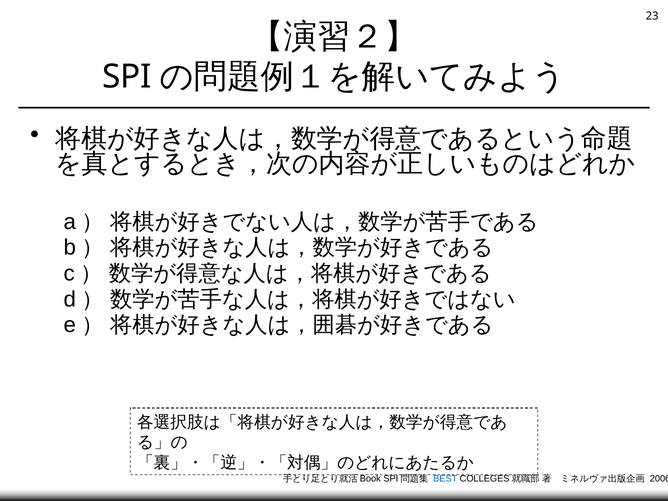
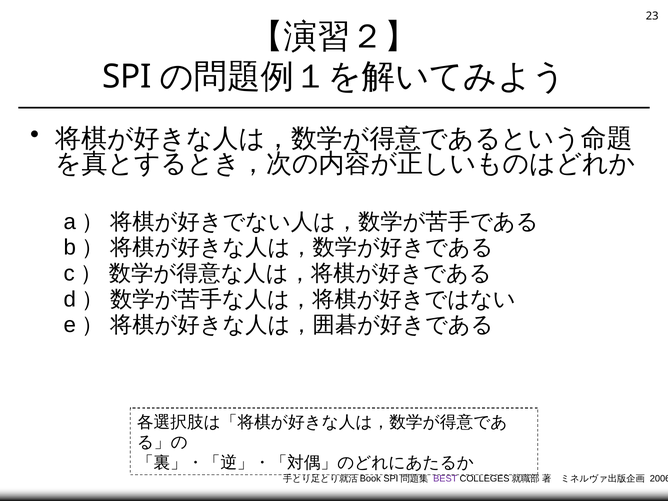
BEST colour: blue -> purple (445, 479)
